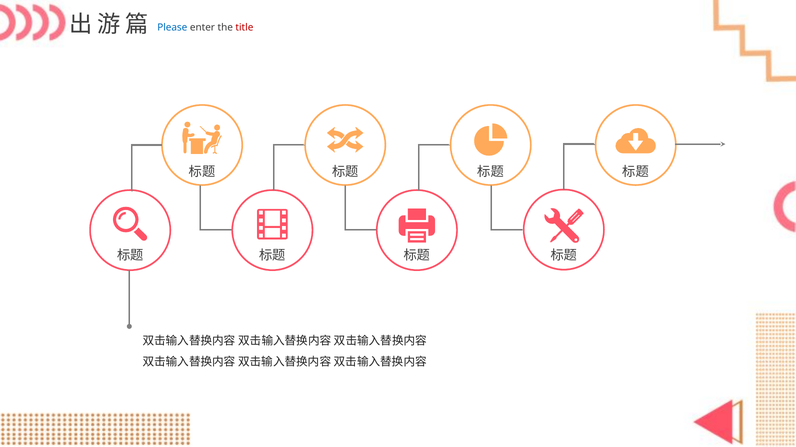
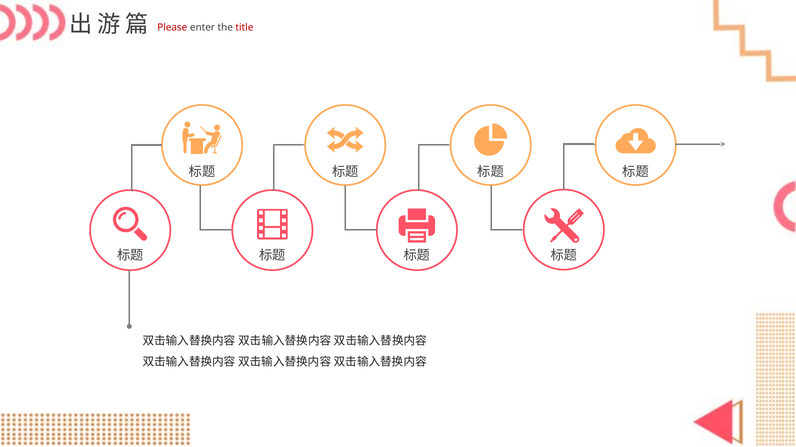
Please colour: blue -> red (172, 27)
